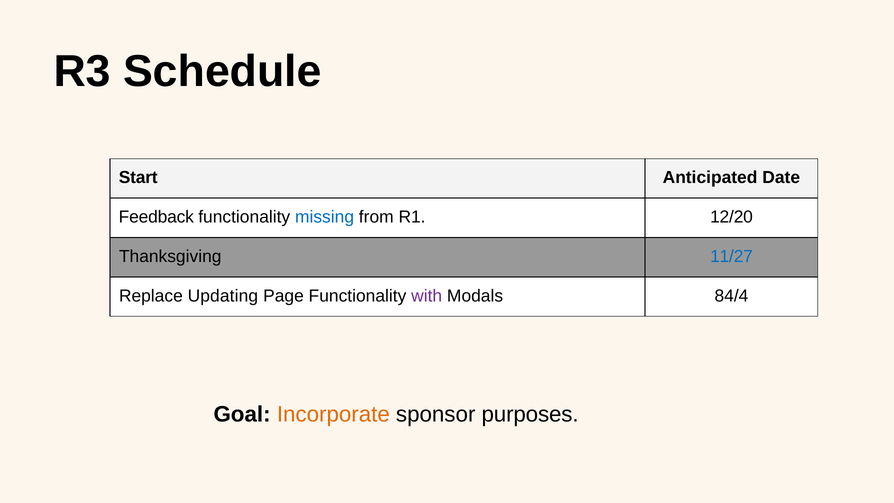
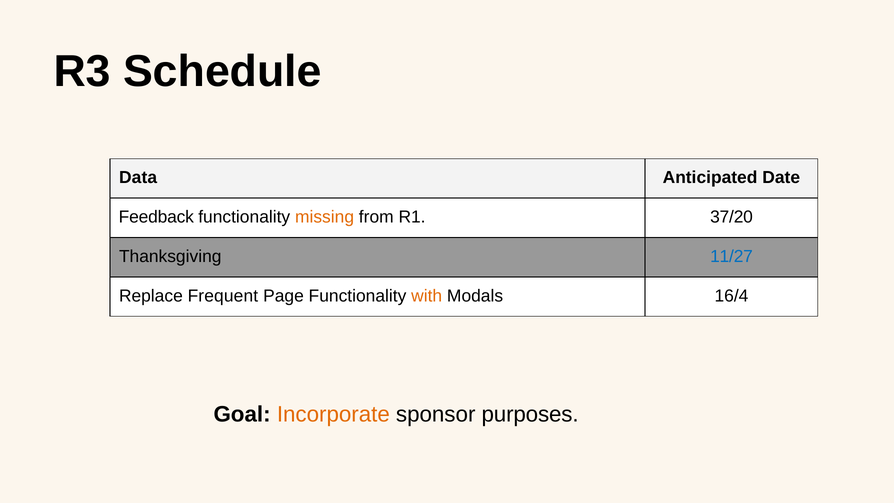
Start: Start -> Data (138, 178)
missing colour: blue -> orange (325, 217)
12/20: 12/20 -> 37/20 (732, 217)
Updating: Updating -> Frequent (223, 296)
with colour: purple -> orange (427, 296)
84/4: 84/4 -> 16/4 (731, 296)
